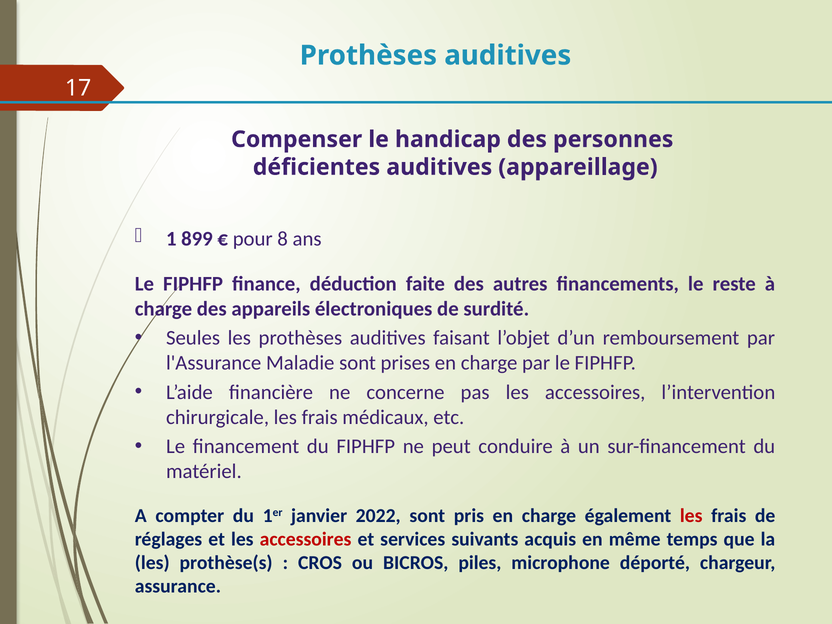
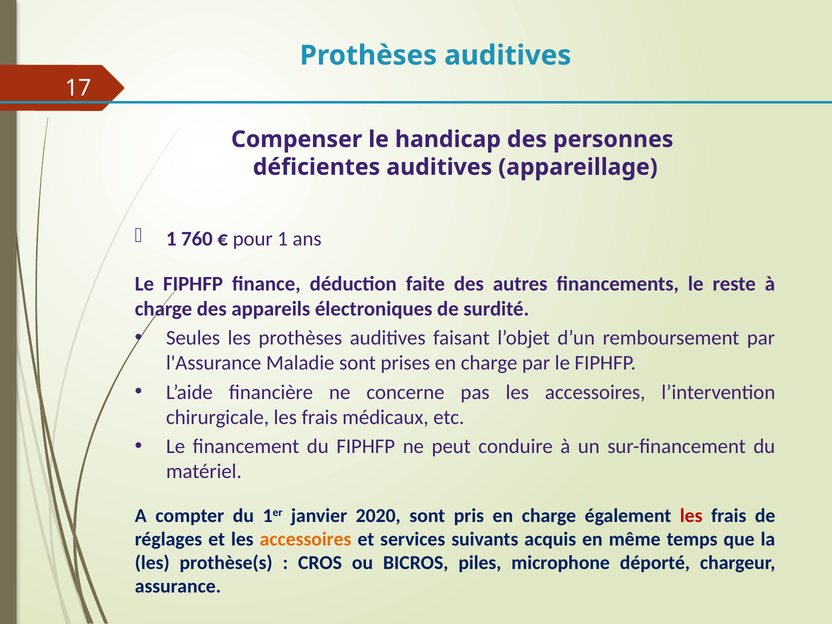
899: 899 -> 760 (197, 239)
pour 8: 8 -> 1 (283, 239)
2022: 2022 -> 2020 (378, 516)
accessoires colour: red -> orange (306, 539)
